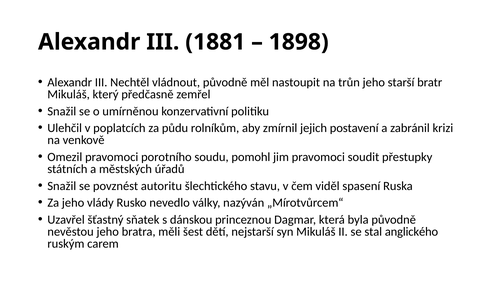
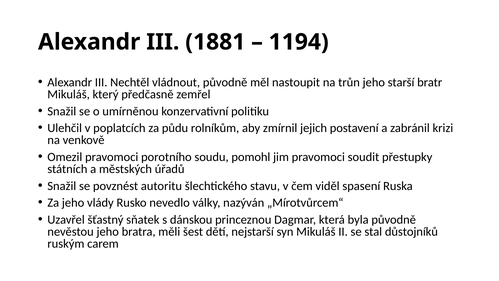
1898: 1898 -> 1194 (299, 42)
anglického: anglického -> důstojníků (411, 231)
